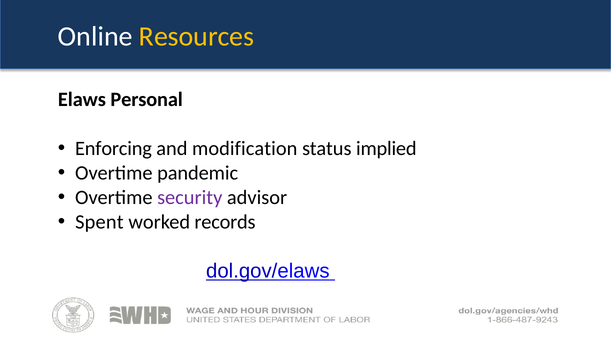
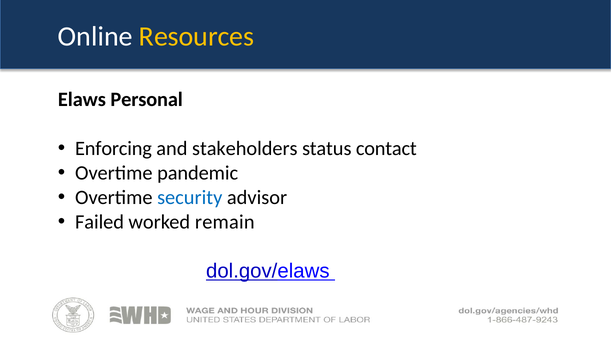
modification: modification -> stakeholders (245, 148)
implied: implied -> contact (386, 148)
security colour: purple -> blue (190, 197)
Spent: Spent -> Failed (100, 222)
records: records -> remain (225, 222)
